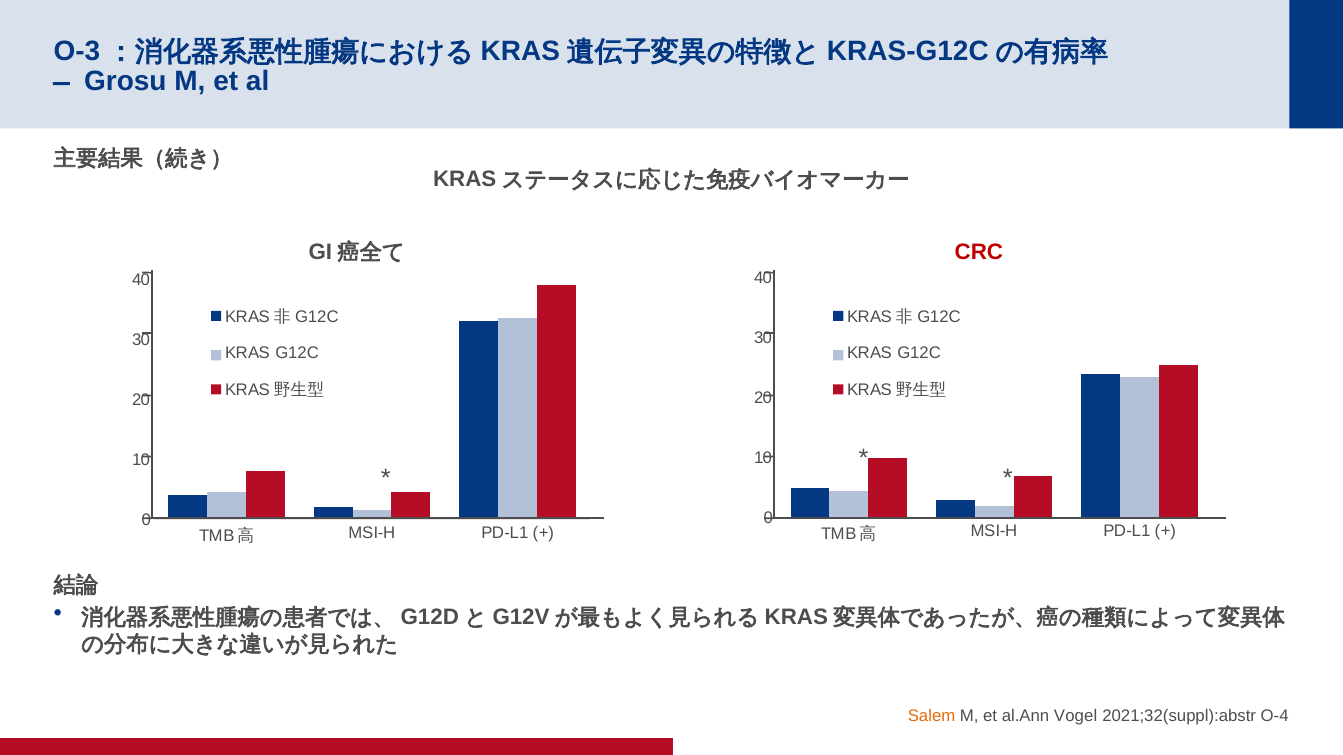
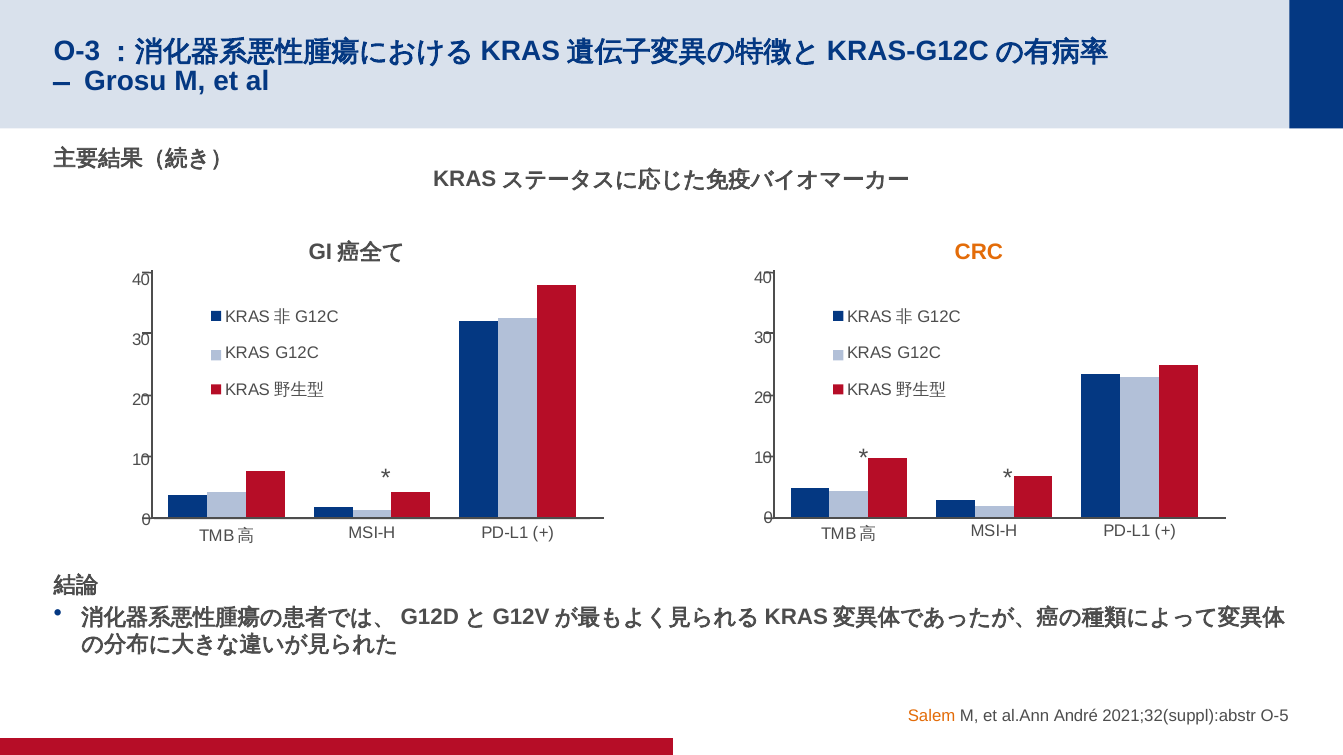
CRC colour: red -> orange (979, 252)
Vogel: Vogel -> André (1076, 716)
O-4: O-4 -> O-5 (1275, 716)
